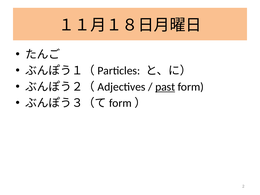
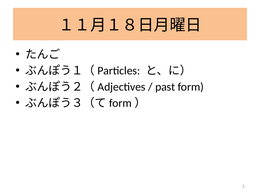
past underline: present -> none (165, 87)
